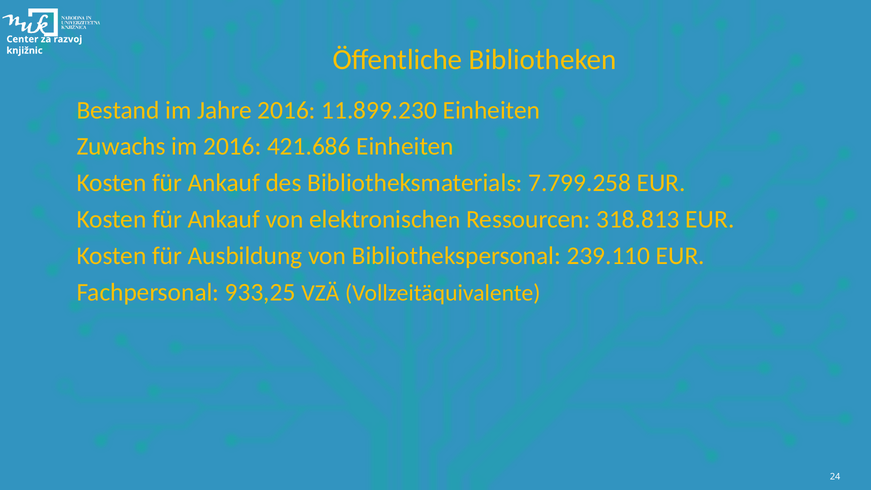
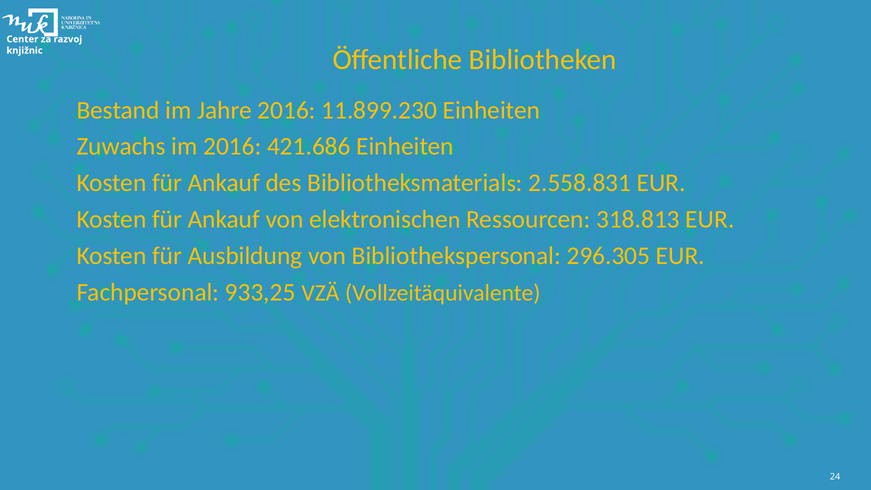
7.799.258: 7.799.258 -> 2.558.831 (580, 183)
239.110: 239.110 -> 296.305 (608, 256)
